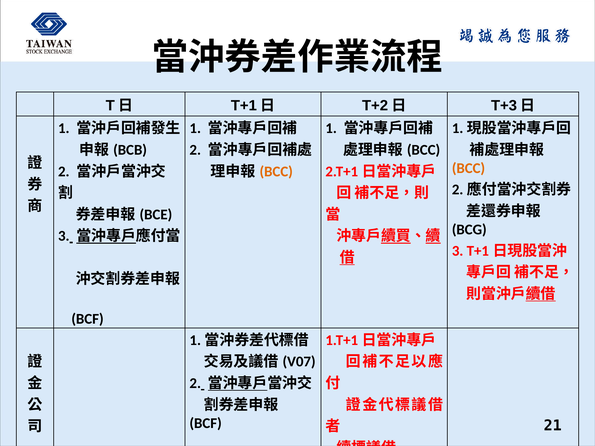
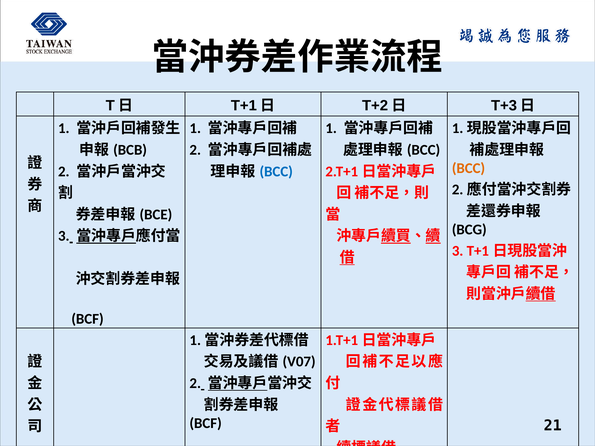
BCC colour: orange -> blue (276, 172)
